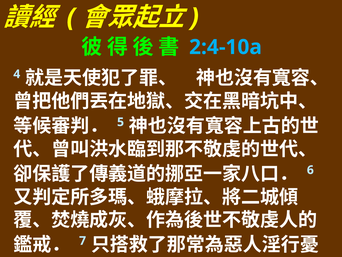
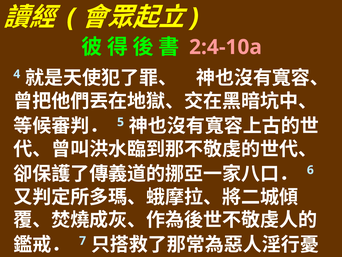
2:4-10a colour: light blue -> pink (225, 47)
